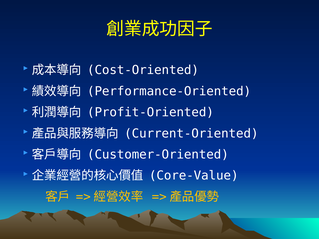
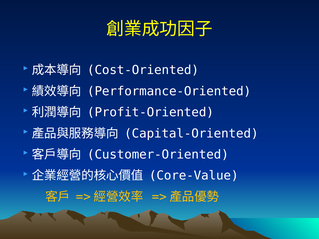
Current-Oriented: Current-Oriented -> Capital-Oriented (191, 134)
